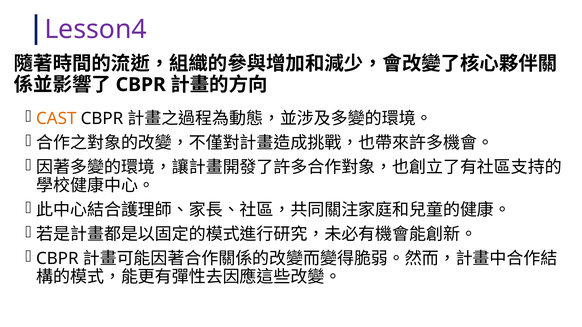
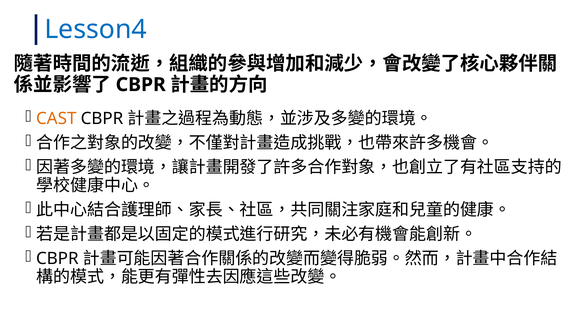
Lesson4 colour: purple -> blue (96, 30)
